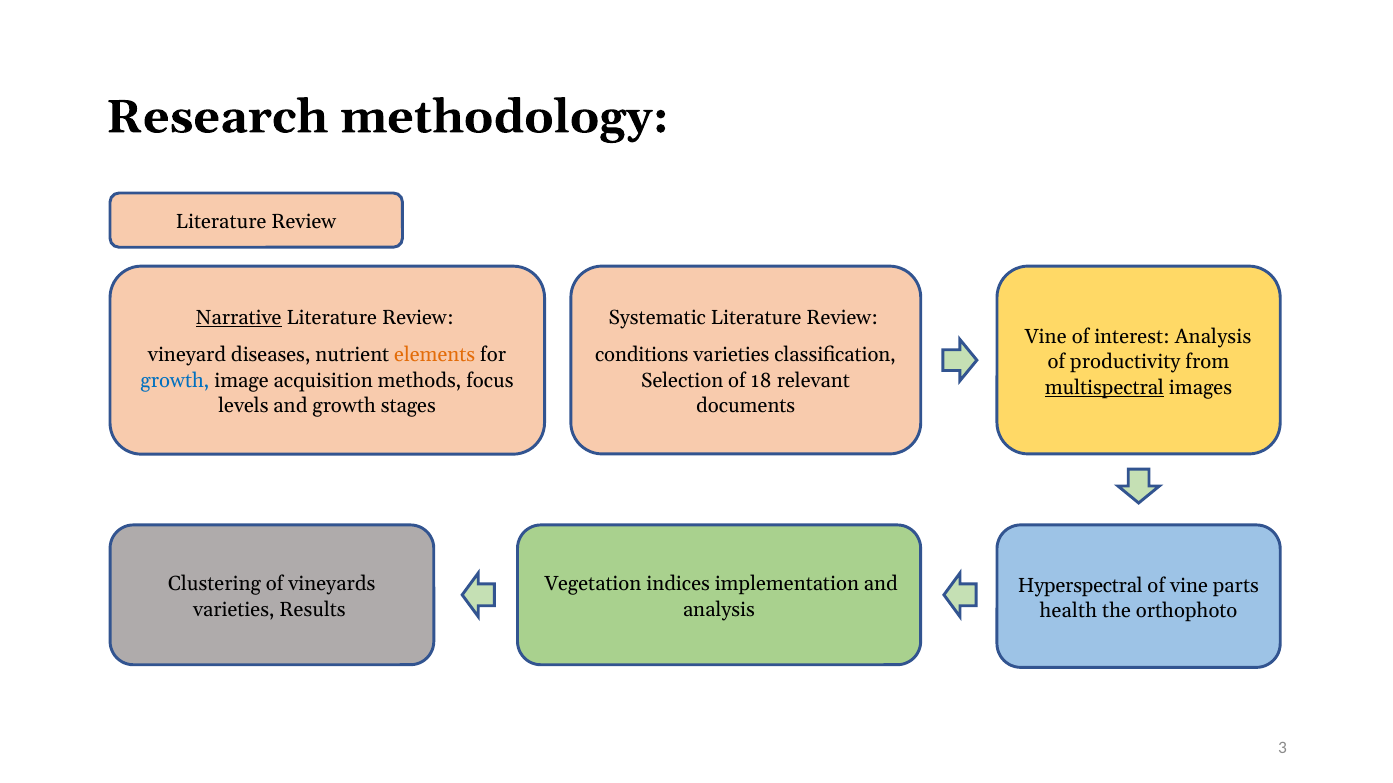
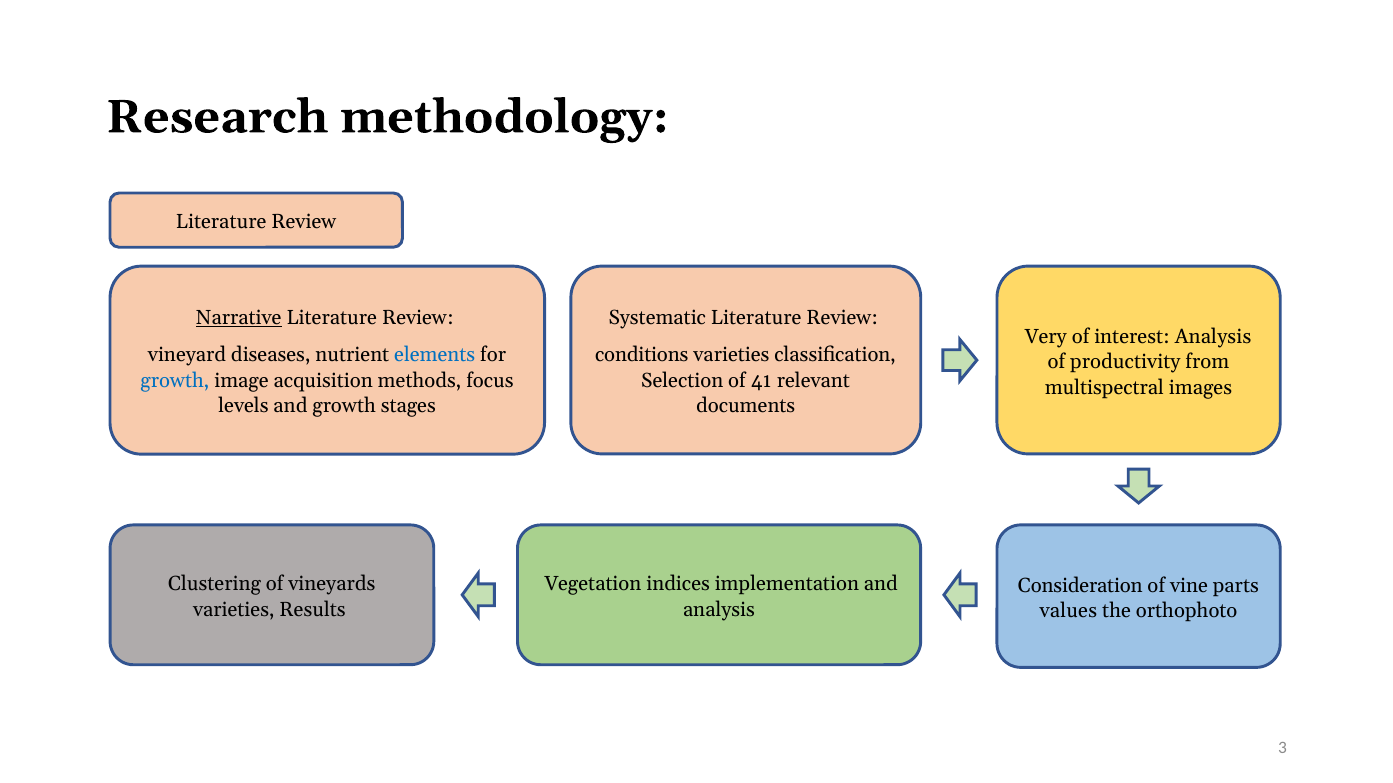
Vine: Vine -> Very (1046, 337)
elements colour: orange -> blue (435, 355)
18: 18 -> 41 (761, 381)
multispectral underline: present -> none (1104, 388)
Hyperspectral: Hyperspectral -> Consideration (1080, 586)
health: health -> values (1068, 611)
